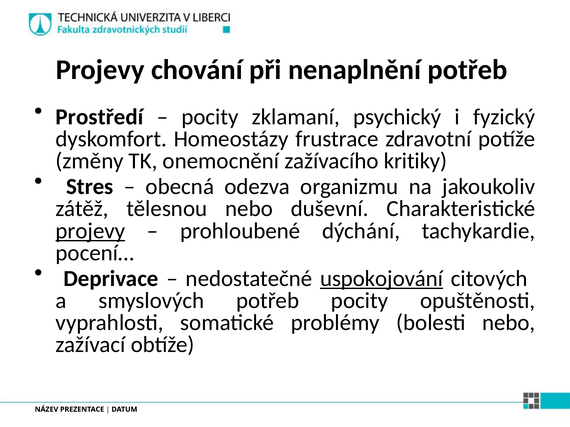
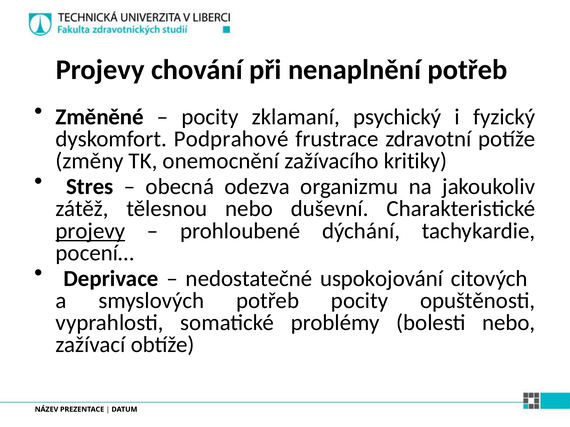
Prostředí: Prostředí -> Změněné (100, 117)
Homeostázy: Homeostázy -> Podprahové (231, 139)
uspokojování underline: present -> none (382, 279)
